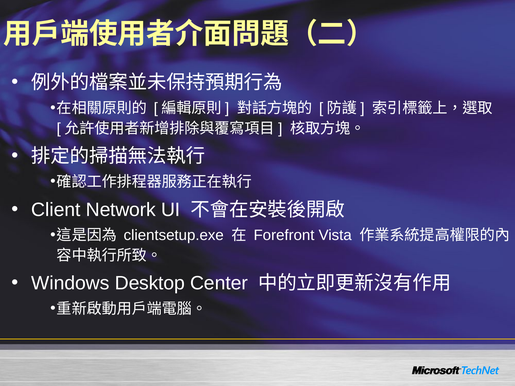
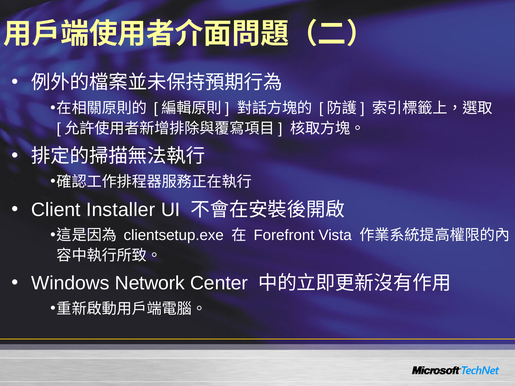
Network: Network -> Installer (121, 210)
Desktop: Desktop -> Network (150, 283)
